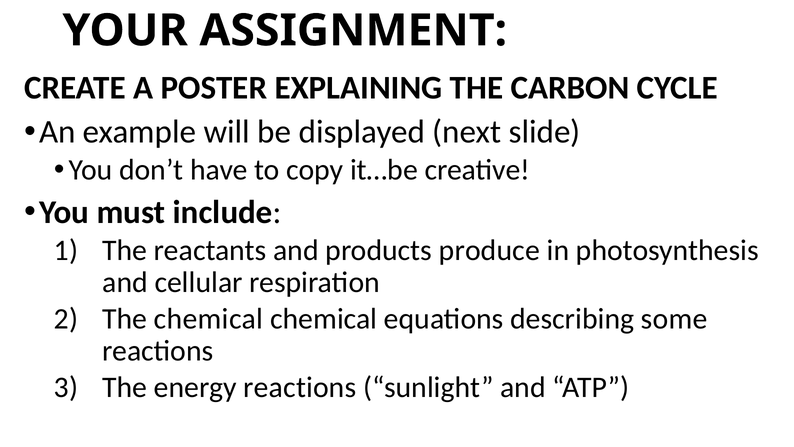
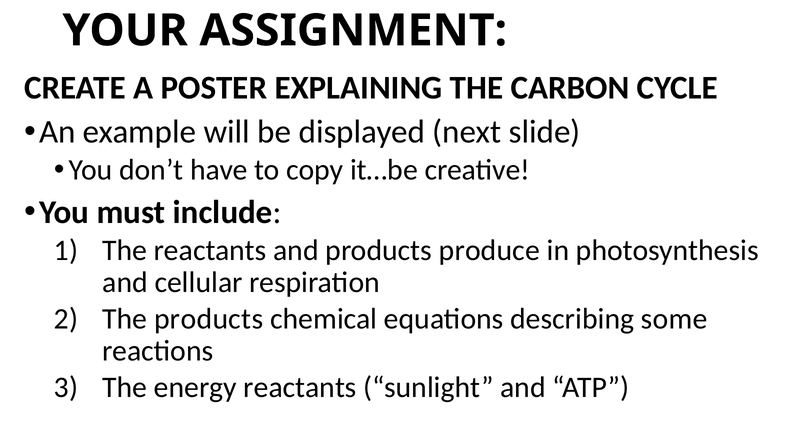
The chemical: chemical -> products (209, 319)
energy reactions: reactions -> reactants (300, 387)
